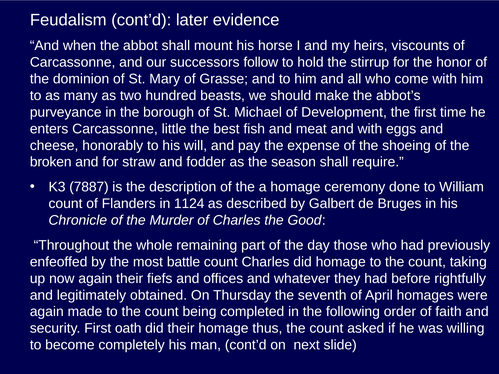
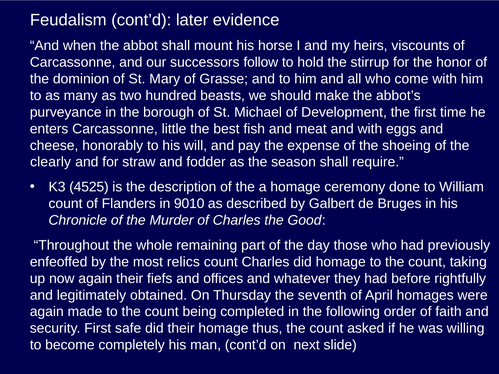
broken: broken -> clearly (51, 162)
7887: 7887 -> 4525 (89, 187)
1124: 1124 -> 9010 (189, 204)
battle: battle -> relics (183, 262)
oath: oath -> safe (128, 329)
